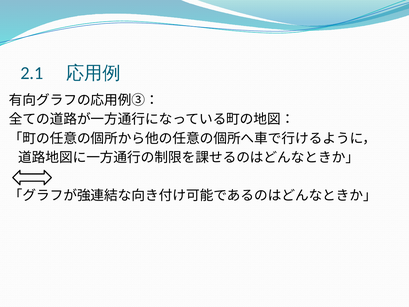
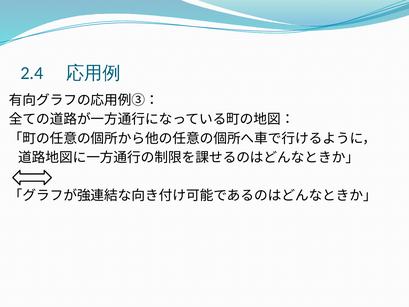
2.1: 2.1 -> 2.4 (32, 73)
